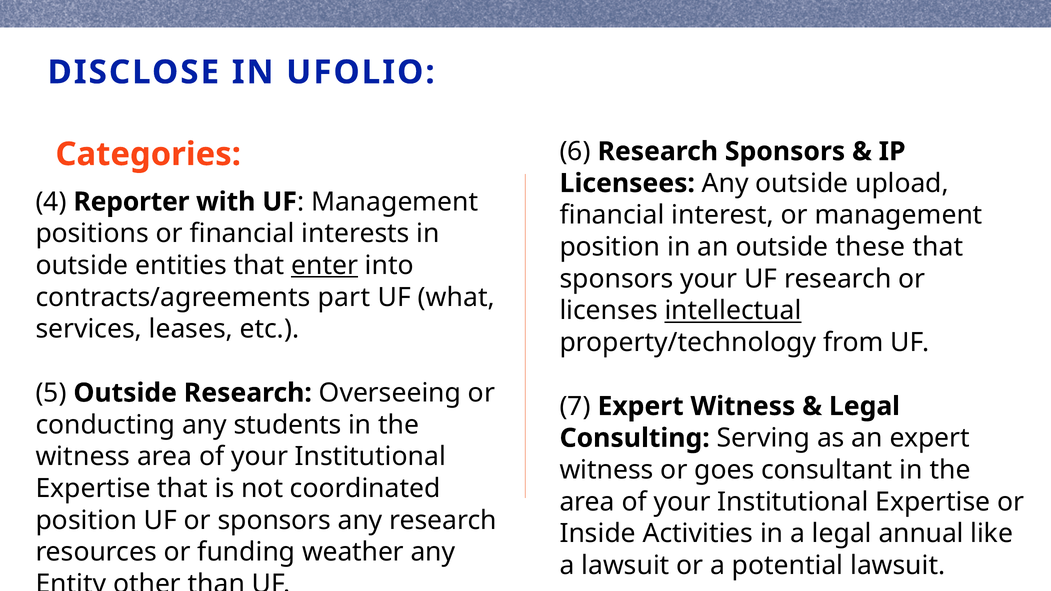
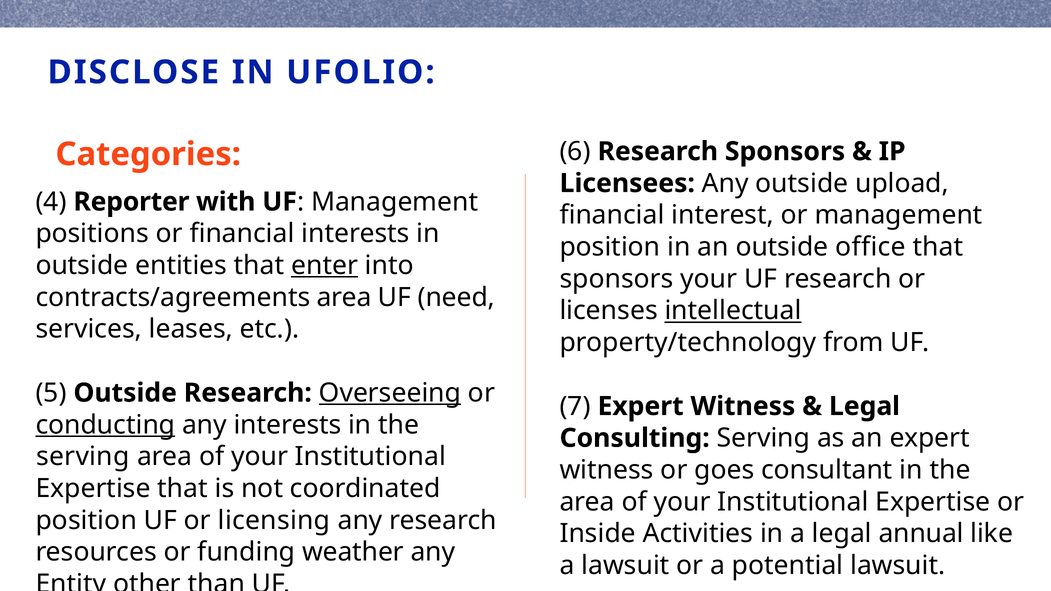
these: these -> office (870, 247)
contracts/agreements part: part -> area (344, 297)
what: what -> need (456, 297)
Overseeing underline: none -> present (390, 393)
conducting underline: none -> present (105, 425)
any students: students -> interests (288, 425)
witness: witness -> serving (83, 457)
or sponsors: sponsors -> licensing (274, 520)
